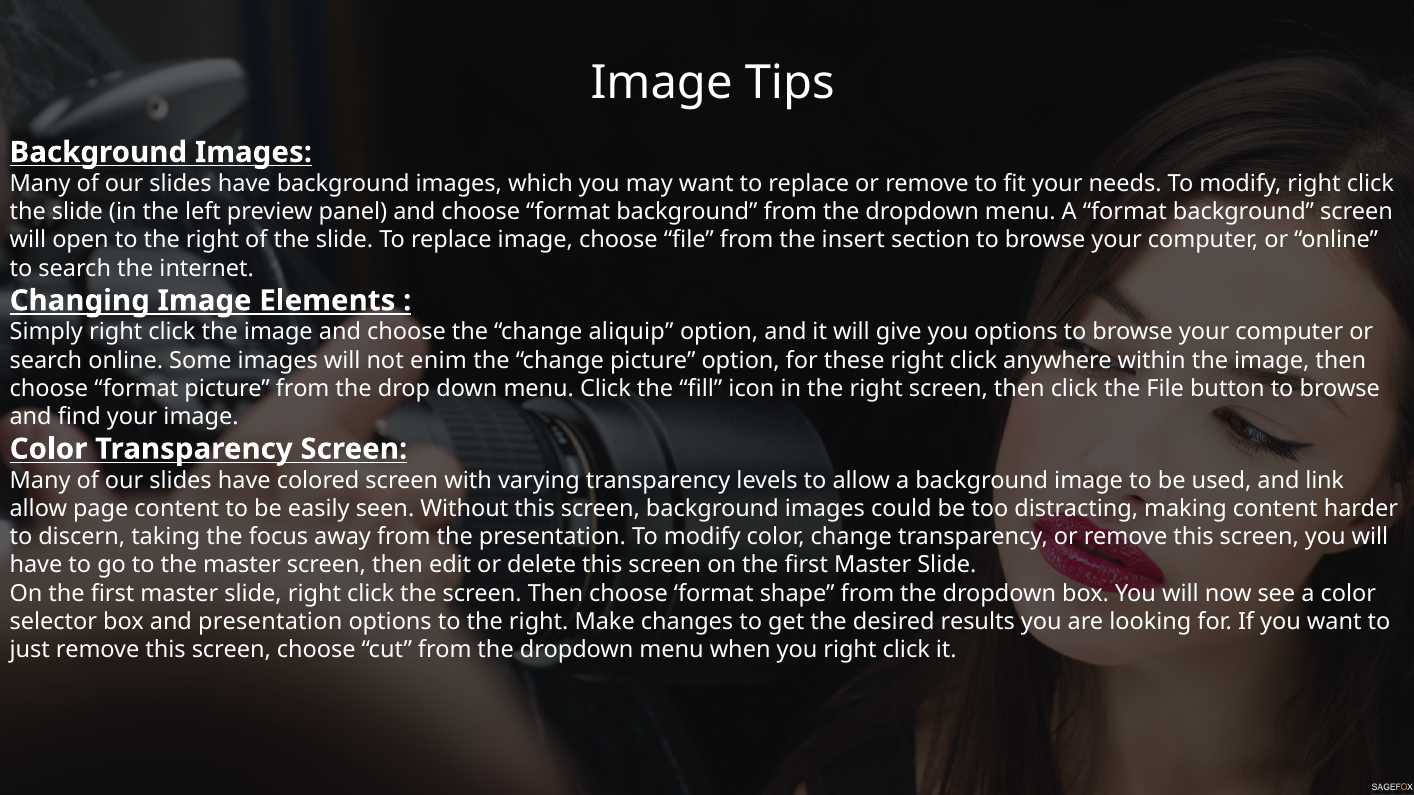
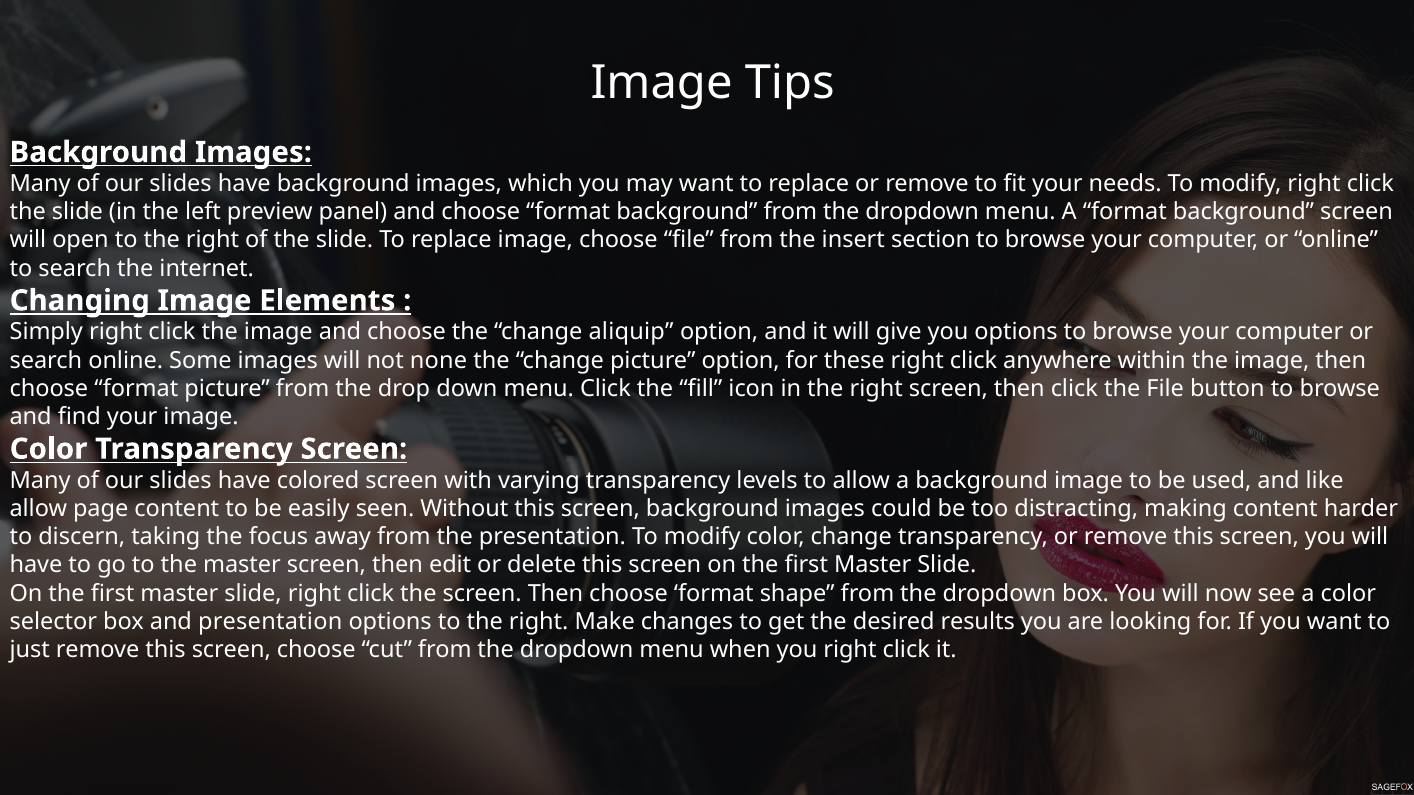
enim: enim -> none (439, 360)
link: link -> like (1325, 481)
